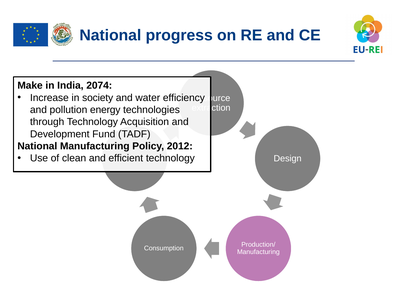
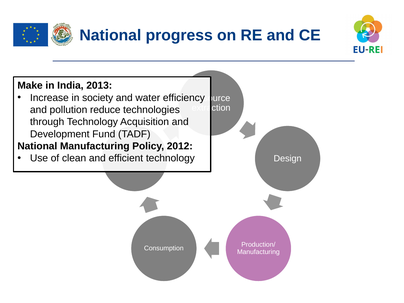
2074: 2074 -> 2013 (99, 86)
energy: energy -> reduce (105, 110)
